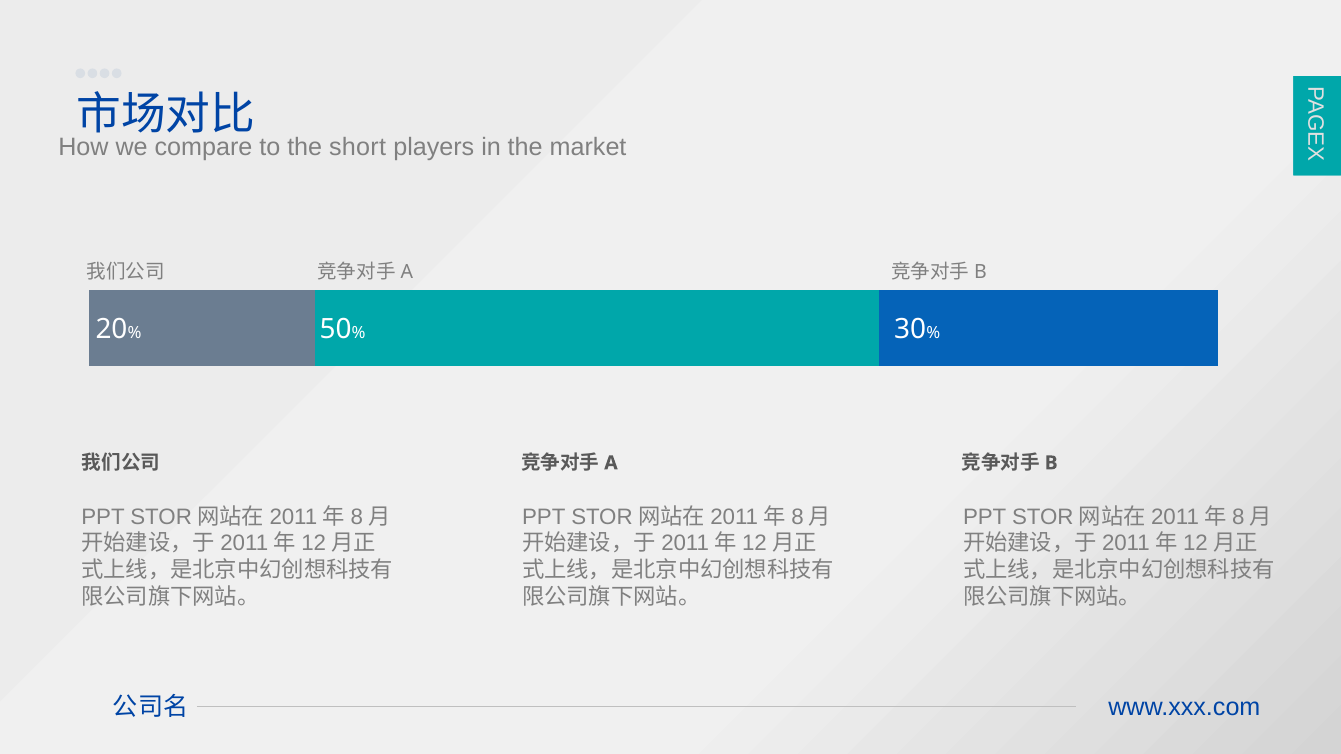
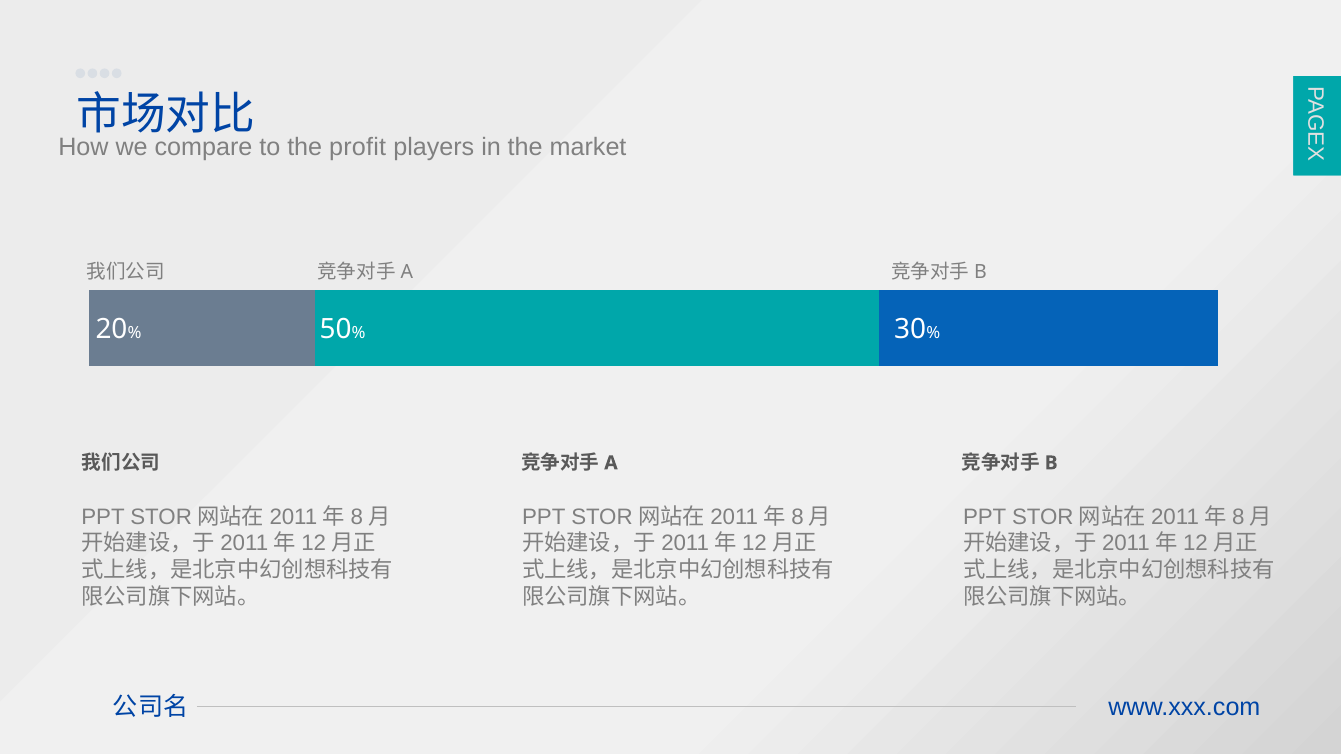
short: short -> profit (358, 148)
